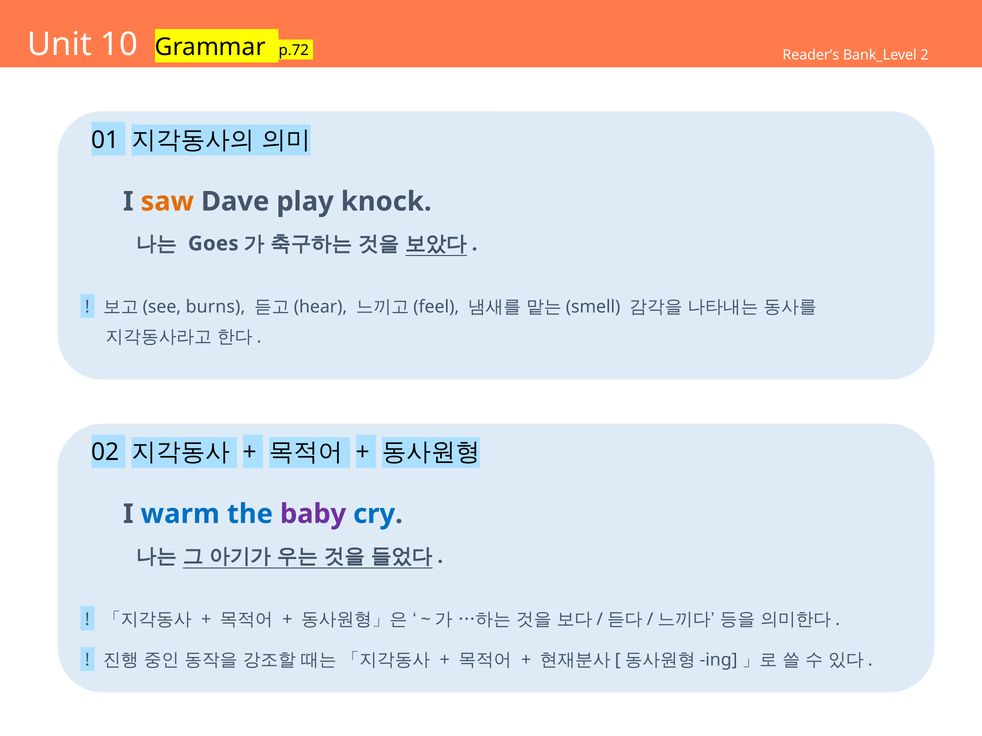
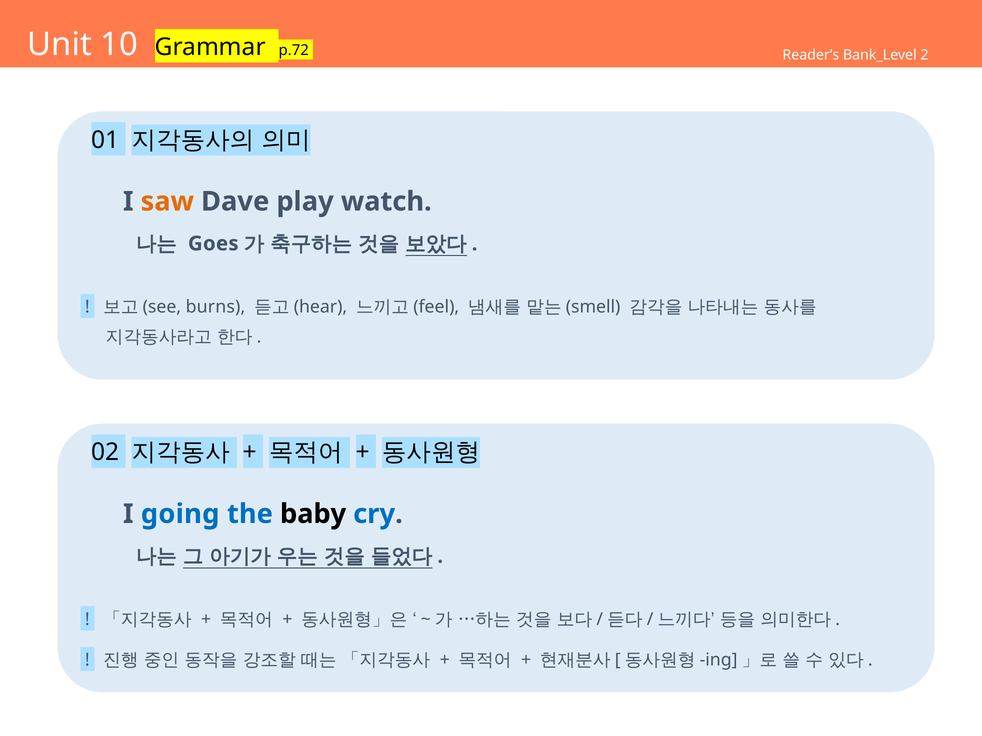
knock: knock -> watch (386, 202)
warm: warm -> going (180, 514)
baby colour: purple -> black (313, 514)
